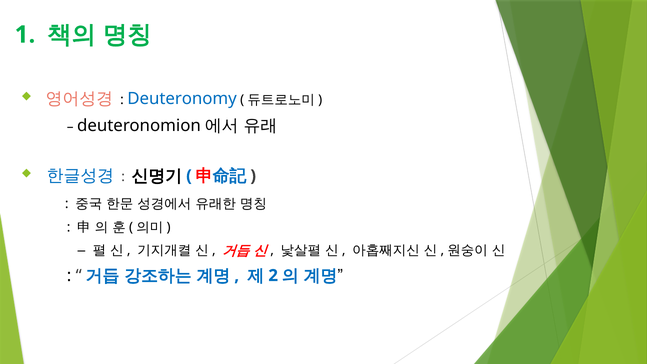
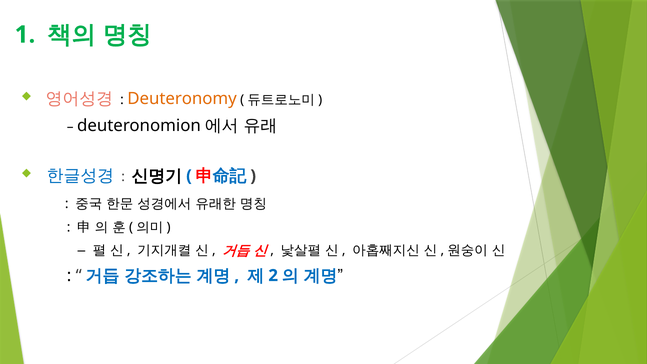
Deuteronomy colour: blue -> orange (182, 99)
